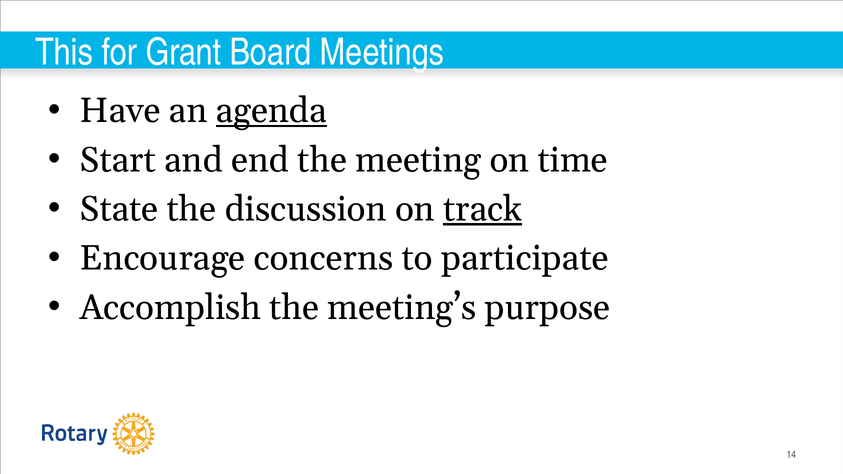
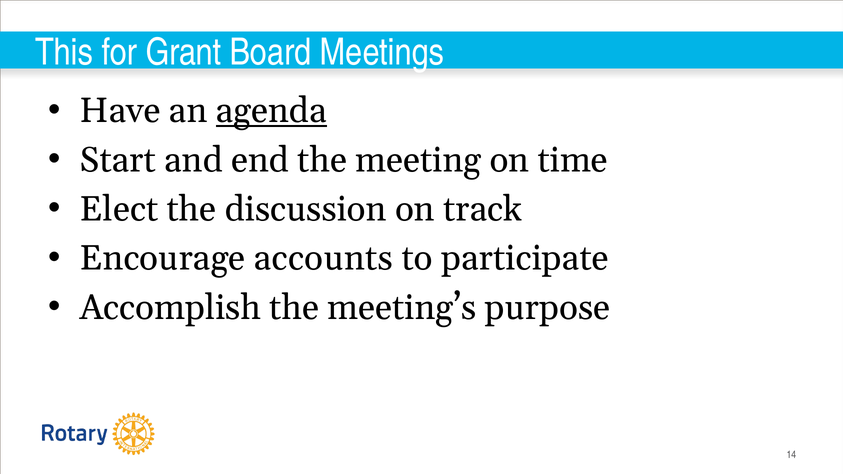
State: State -> Elect (119, 209)
track underline: present -> none (482, 209)
concerns: concerns -> accounts (323, 258)
